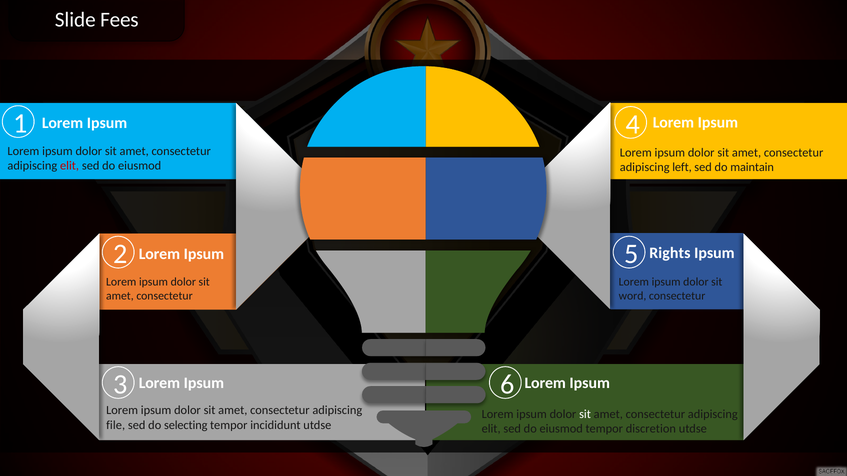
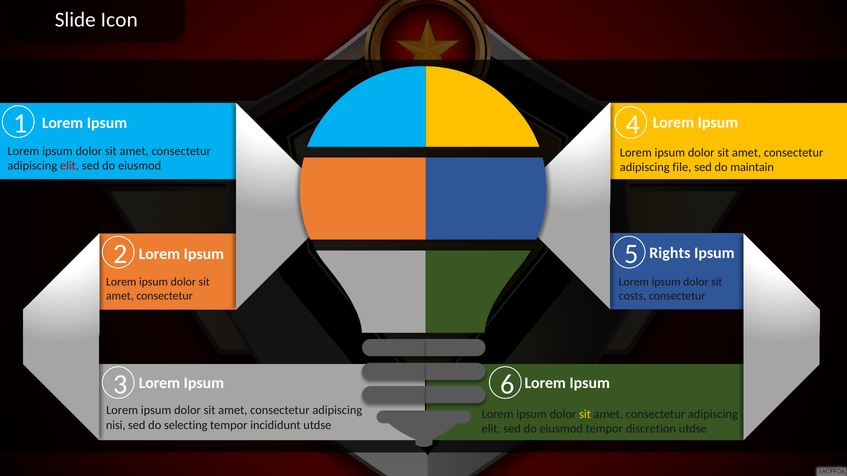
Fees: Fees -> Icon (119, 20)
left: left -> file (682, 168)
word: word -> costs (632, 296)
sit colour: white -> yellow (585, 414)
file: file -> nisi (116, 426)
